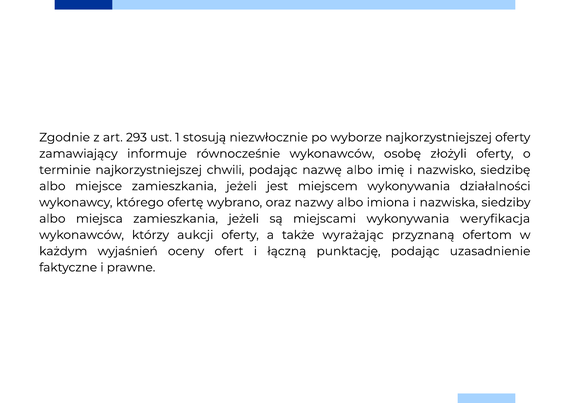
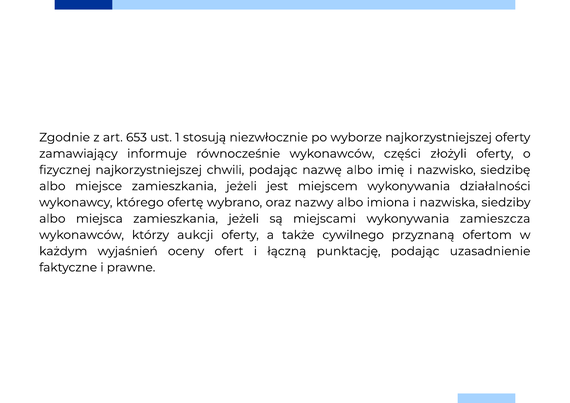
293: 293 -> 653 (137, 137)
osobę: osobę -> części (402, 154)
terminie: terminie -> fizycznej (65, 170)
weryfikacja: weryfikacja -> zamieszcza (495, 219)
wyrażając: wyrażając -> cywilnego (353, 235)
